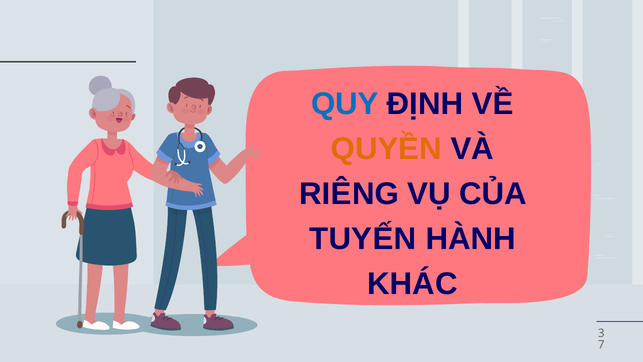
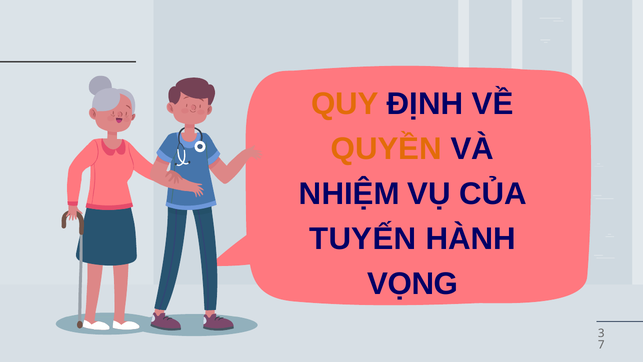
QUY colour: blue -> orange (345, 104)
RIÊNG: RIÊNG -> NHIỆM (349, 194)
KHÁC: KHÁC -> VỌNG (413, 284)
